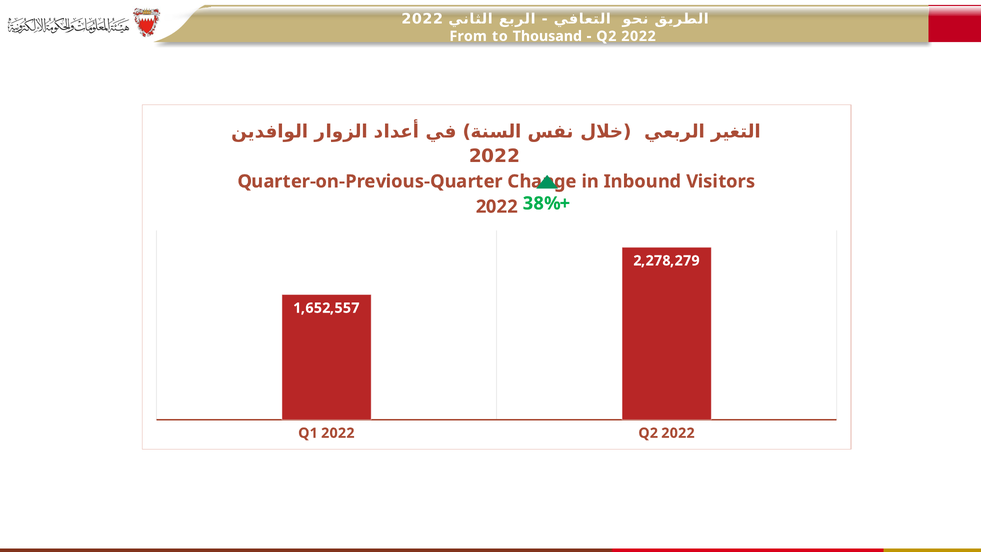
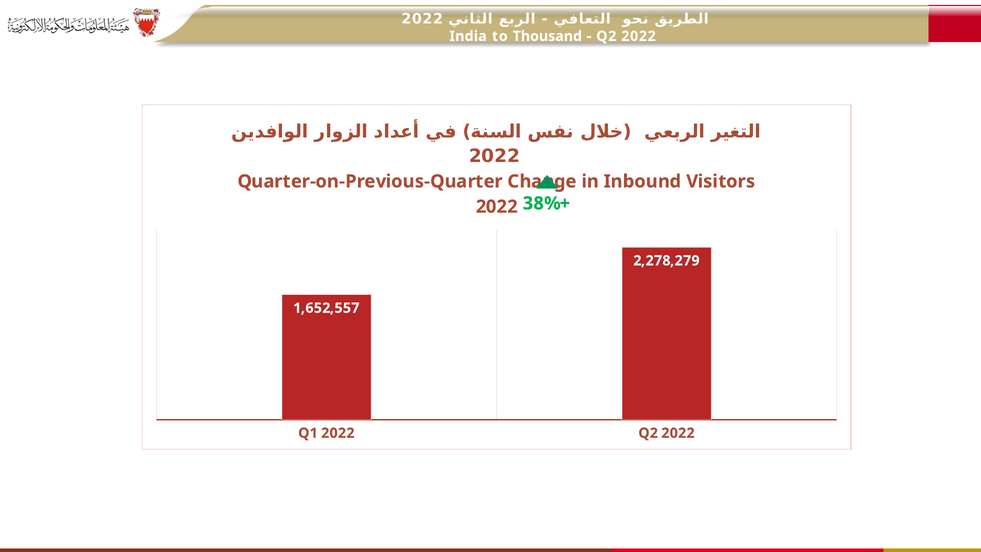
From: From -> India (468, 36)
